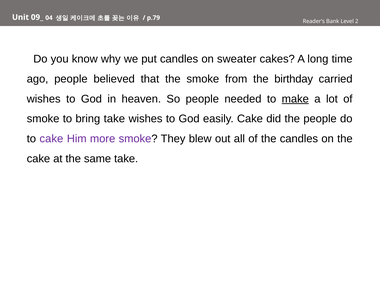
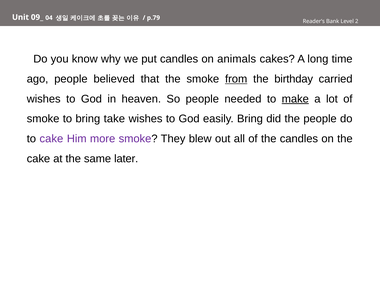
sweater: sweater -> animals (237, 59)
from underline: none -> present (236, 79)
easily Cake: Cake -> Bring (250, 119)
same take: take -> later (126, 159)
